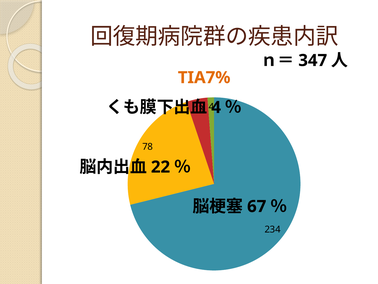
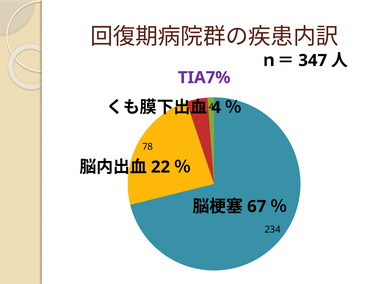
TIA7% colour: orange -> purple (204, 77)
